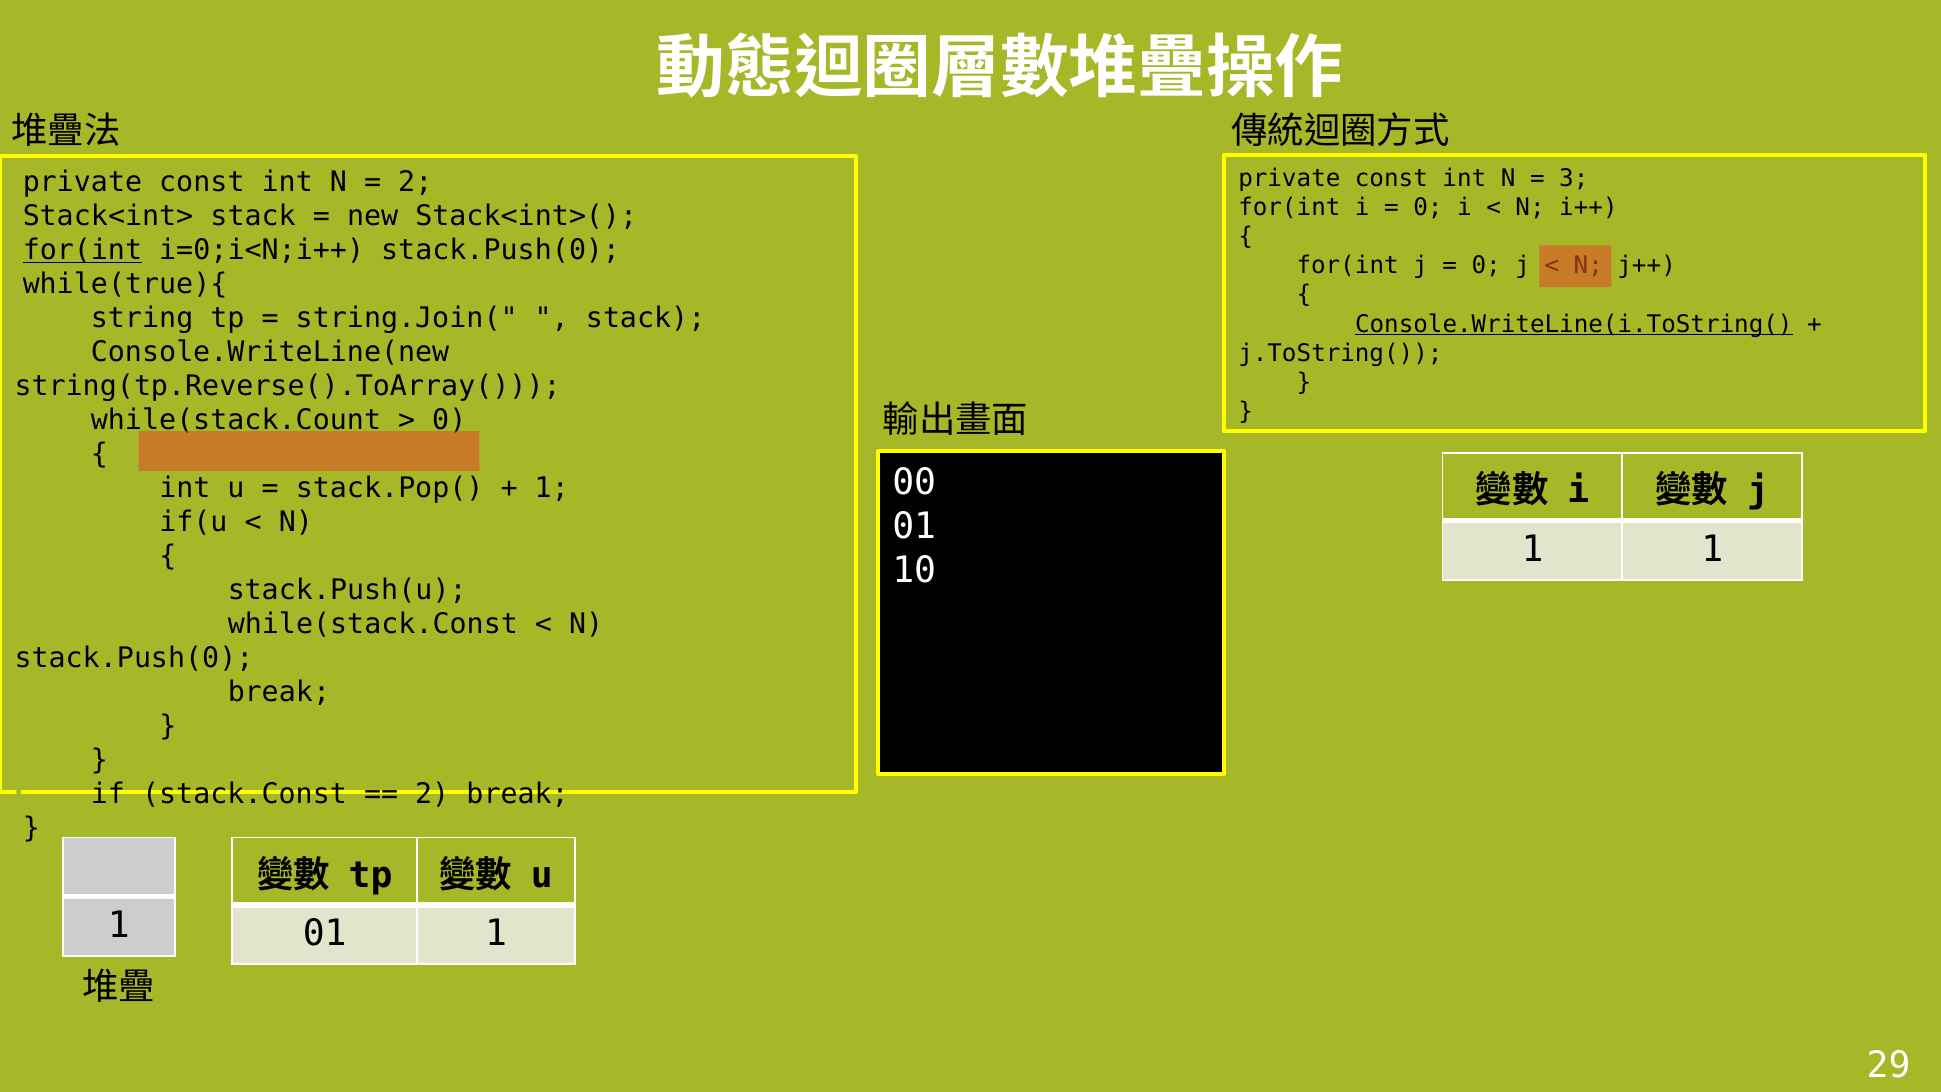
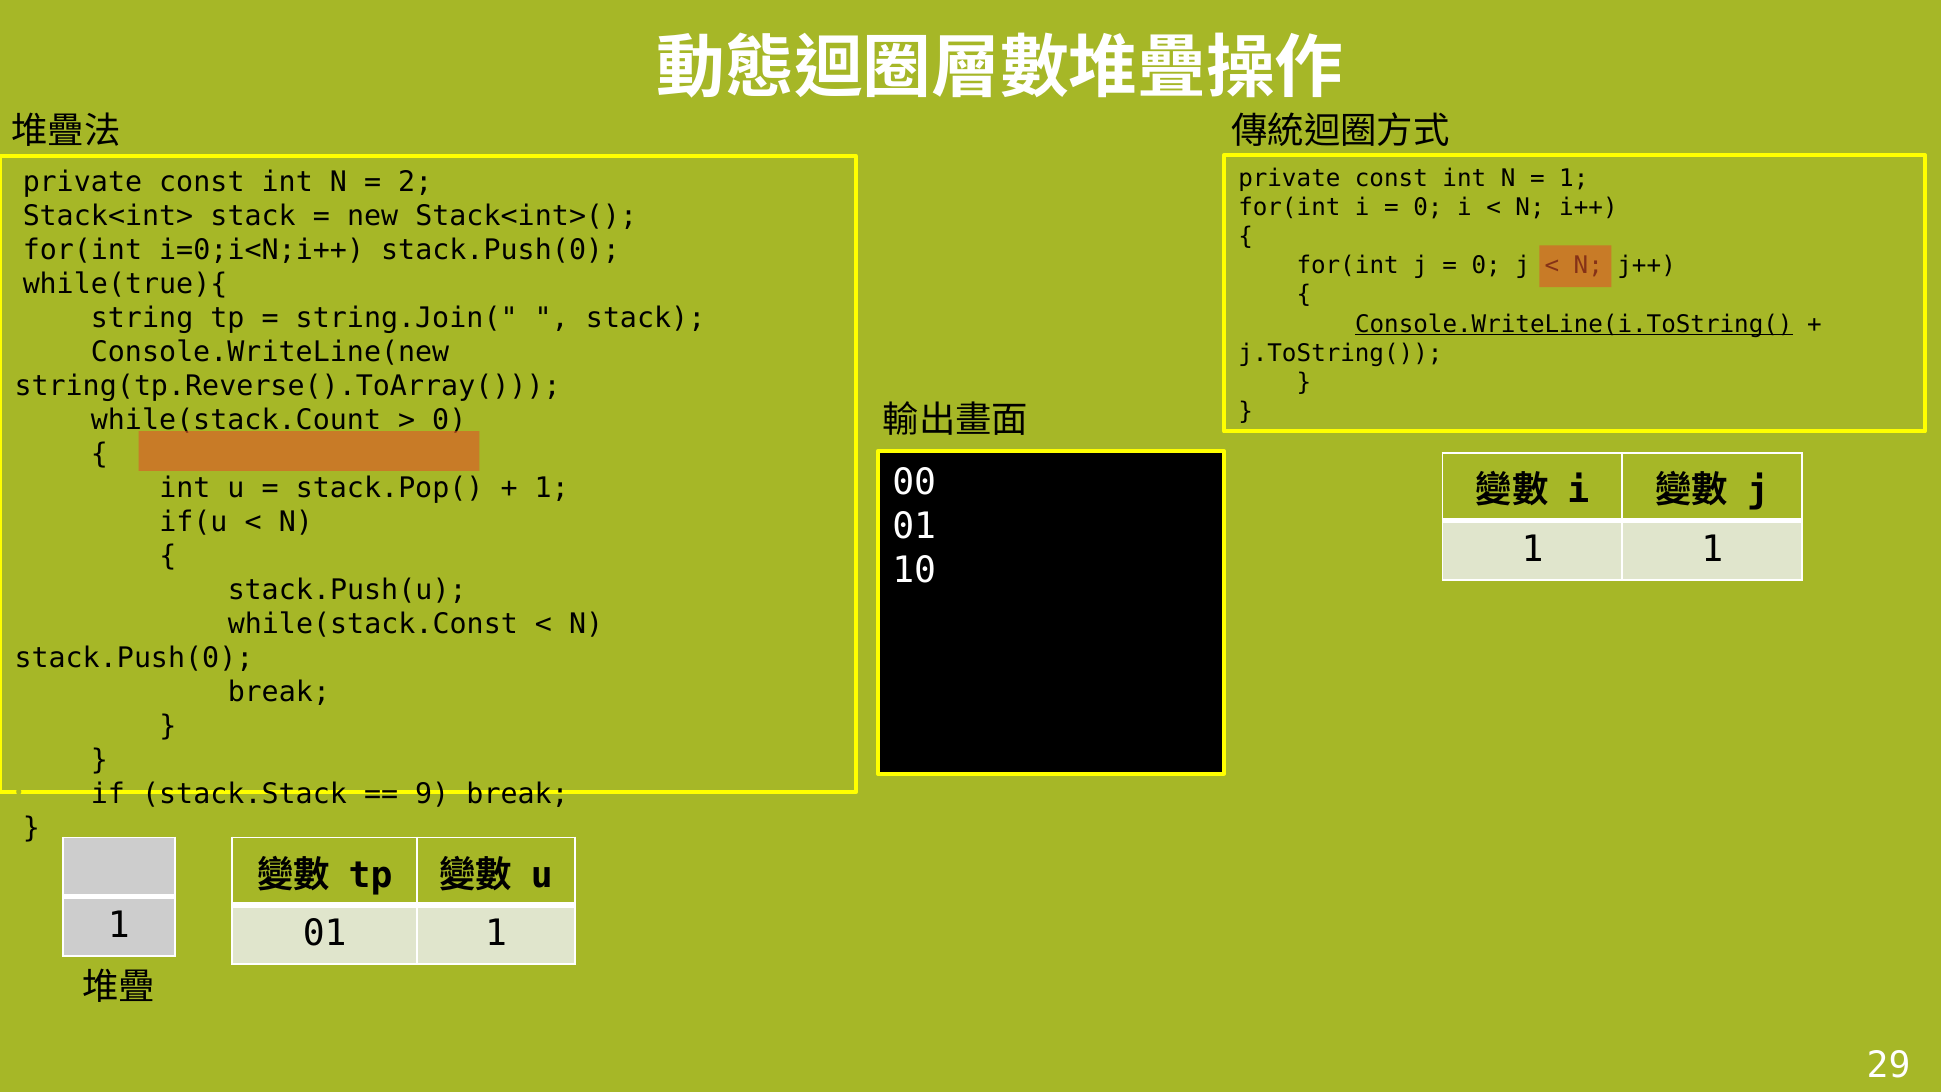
3: 3 -> 1 (1574, 178)
for(int underline: present -> none (82, 250)
stack.Const: stack.Const -> stack.Stack (245, 794)
2: 2 -> 9 (432, 794)
